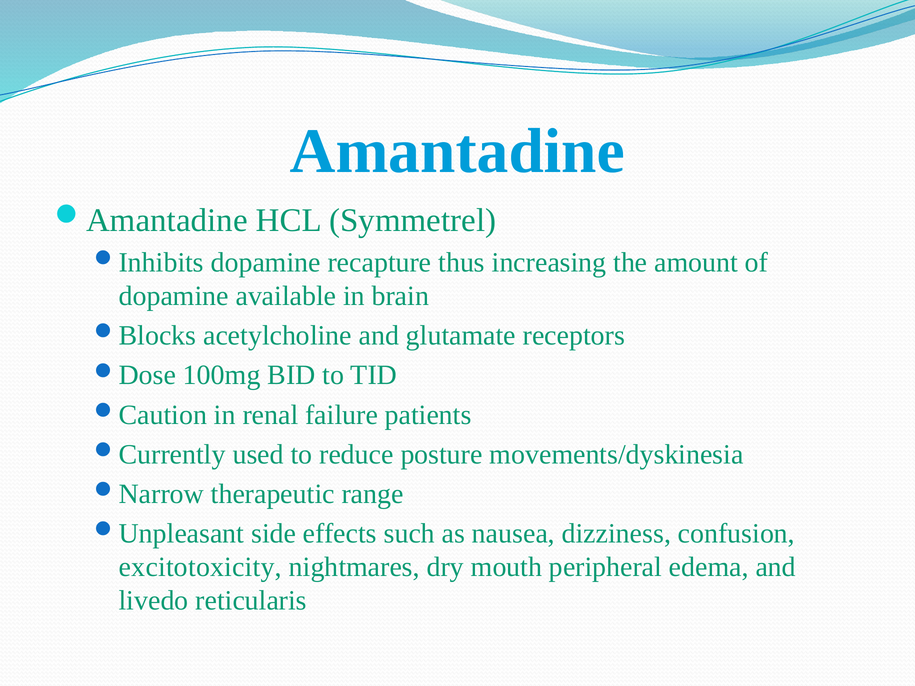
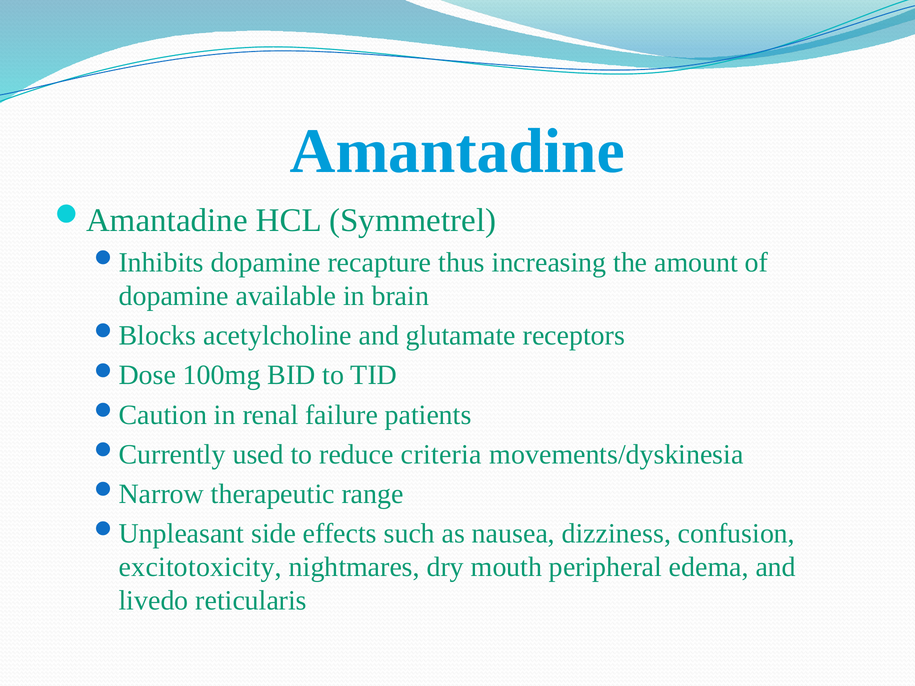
posture: posture -> criteria (441, 455)
